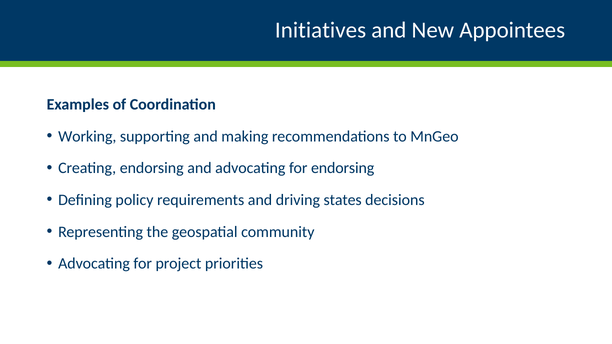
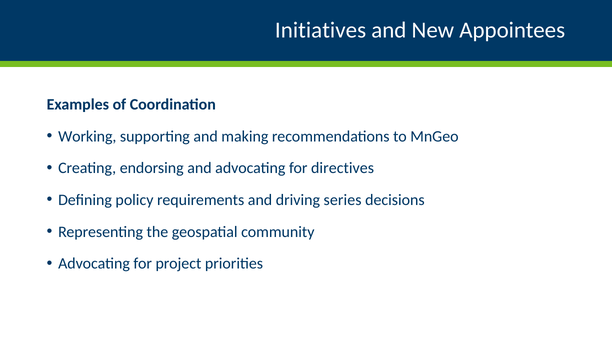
for endorsing: endorsing -> directives (343, 168)
states: states -> series (343, 200)
